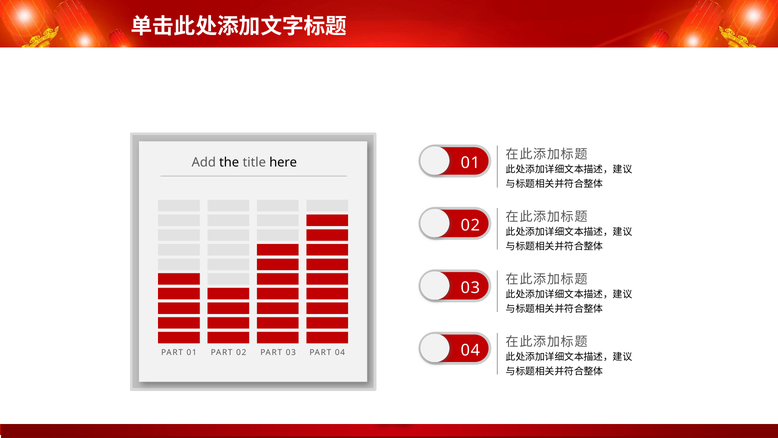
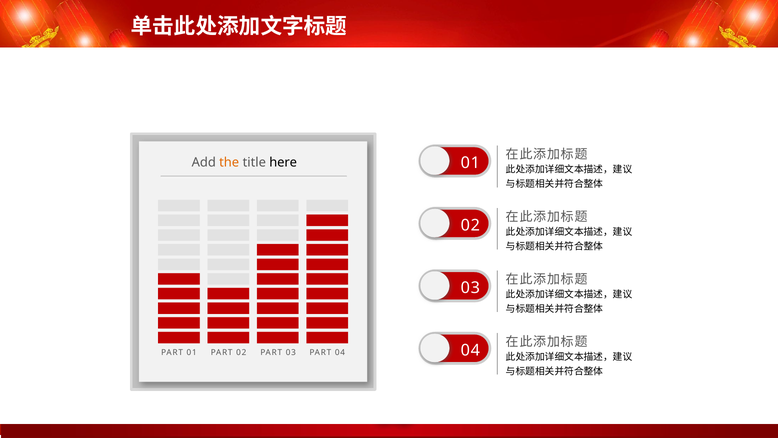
the colour: black -> orange (229, 163)
